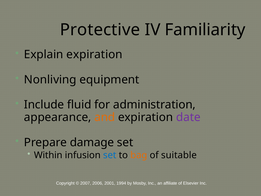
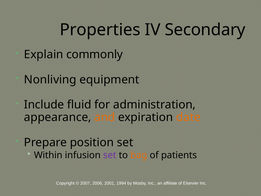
Protective: Protective -> Properties (100, 30)
Familiarity: Familiarity -> Secondary (205, 30)
Explain expiration: expiration -> commonly (95, 54)
date colour: purple -> orange (188, 117)
damage: damage -> position (92, 142)
set colour: blue -> purple (110, 155)
suitable: suitable -> patients (179, 155)
